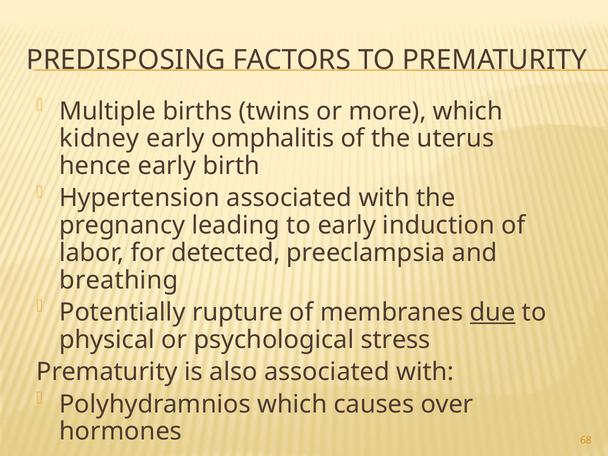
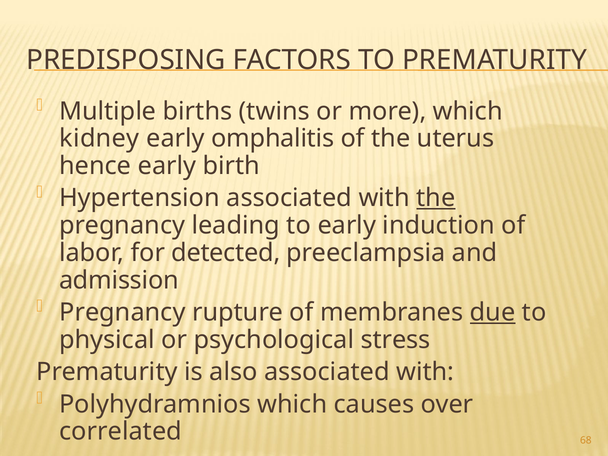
the underline: none -> present (436, 198)
breathing: breathing -> admission (119, 280)
Potentially: Potentially -> Pregnancy (122, 312)
hormones: hormones -> correlated (121, 432)
